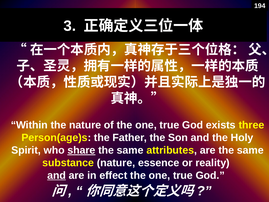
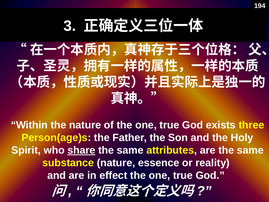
and underline: present -> none (57, 175)
